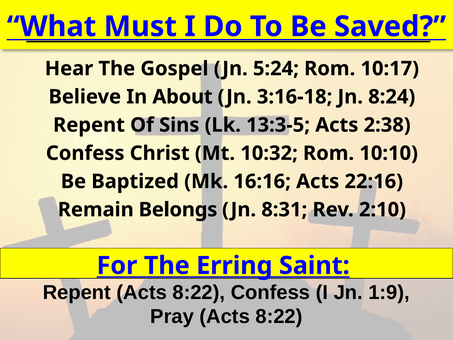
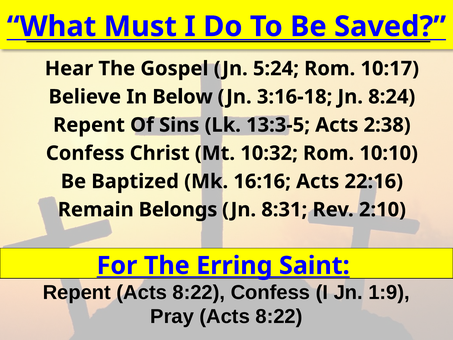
About: About -> Below (183, 97)
